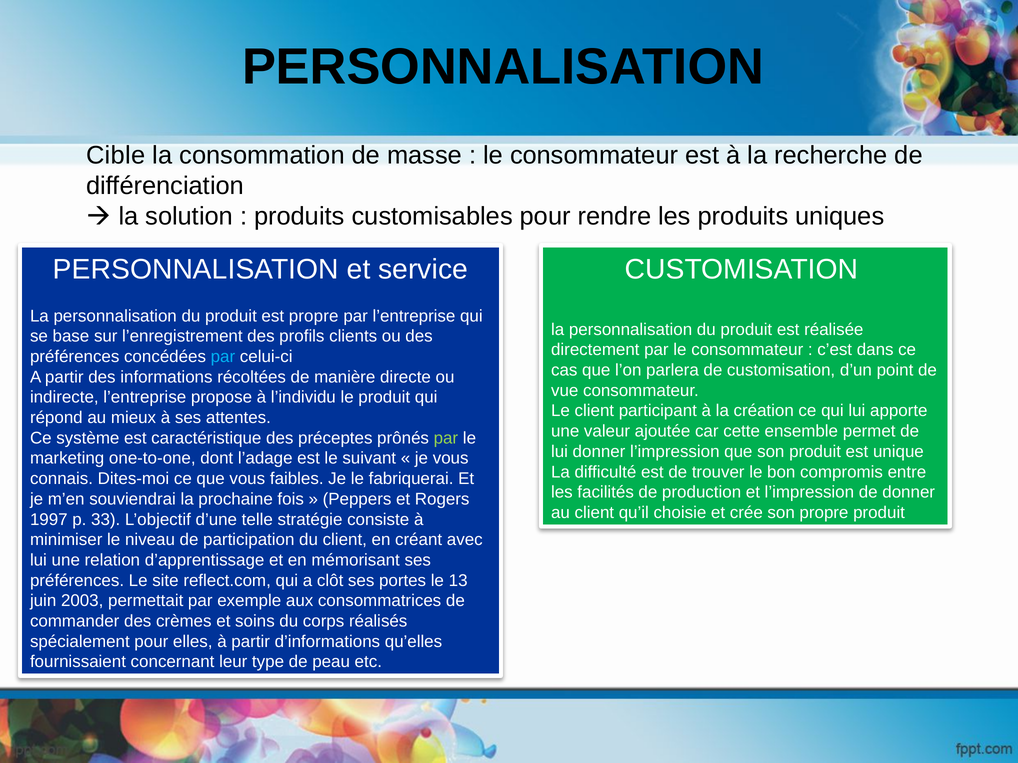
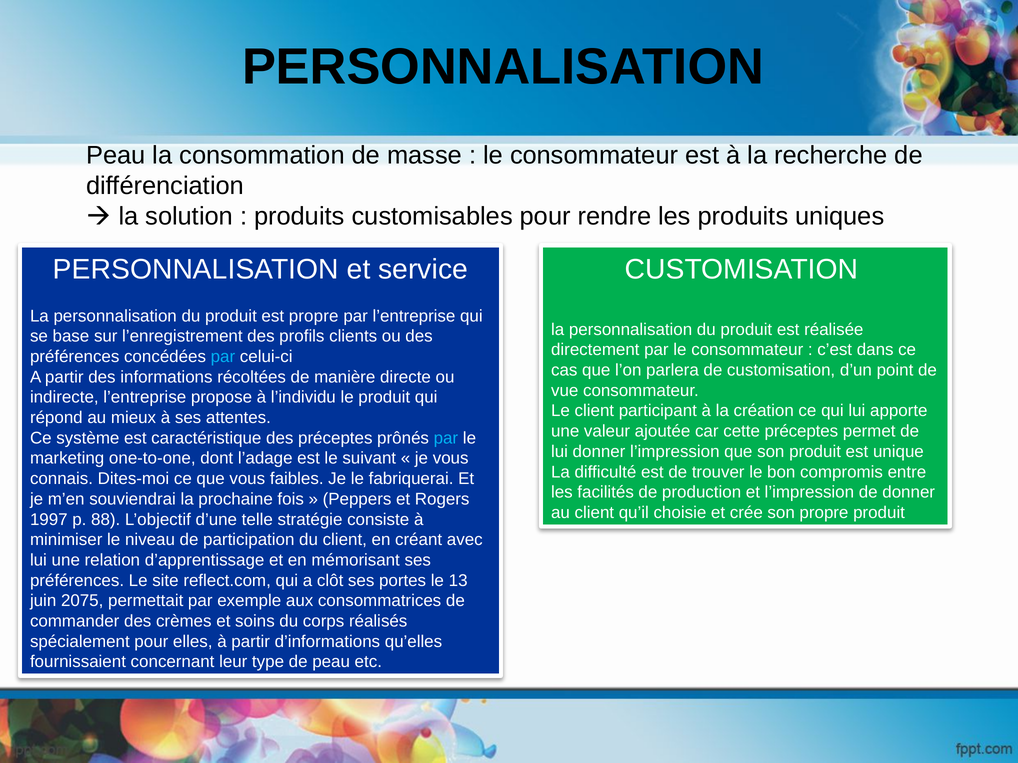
Cible: Cible -> Peau (116, 155)
cette ensemble: ensemble -> préceptes (801, 432)
par colour: light green -> light blue (446, 438)
33: 33 -> 88 (106, 520)
2003: 2003 -> 2075 (82, 601)
